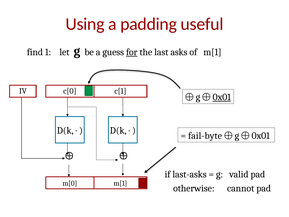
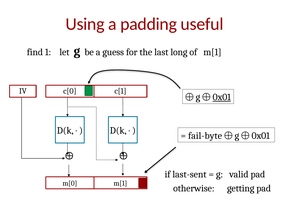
for underline: present -> none (132, 52)
asks: asks -> long (179, 52)
last-asks: last-asks -> last-sent (189, 174)
cannot: cannot -> getting (241, 188)
